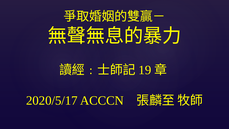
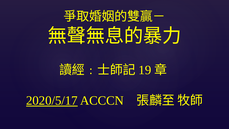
2020/5/17 underline: none -> present (52, 100)
